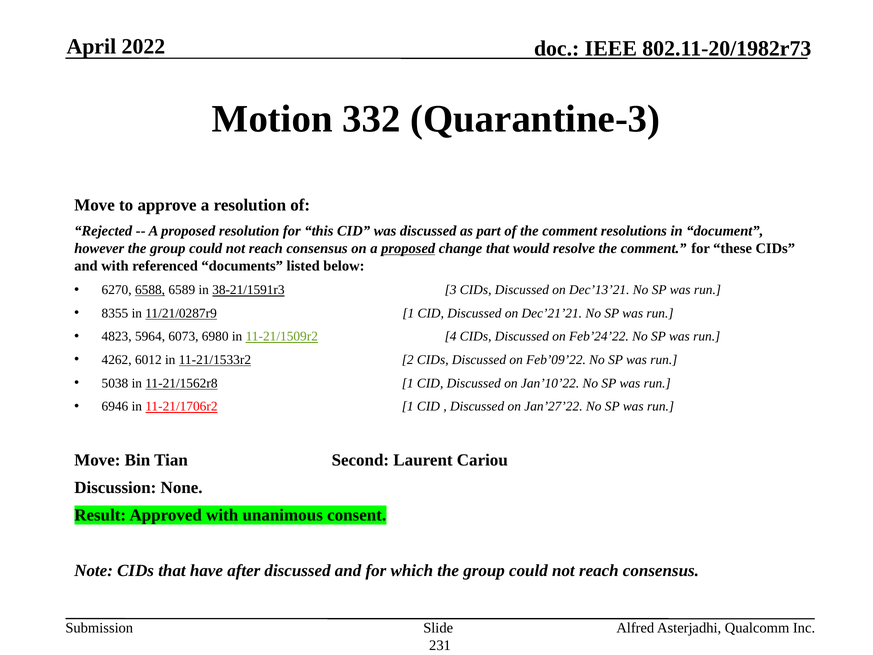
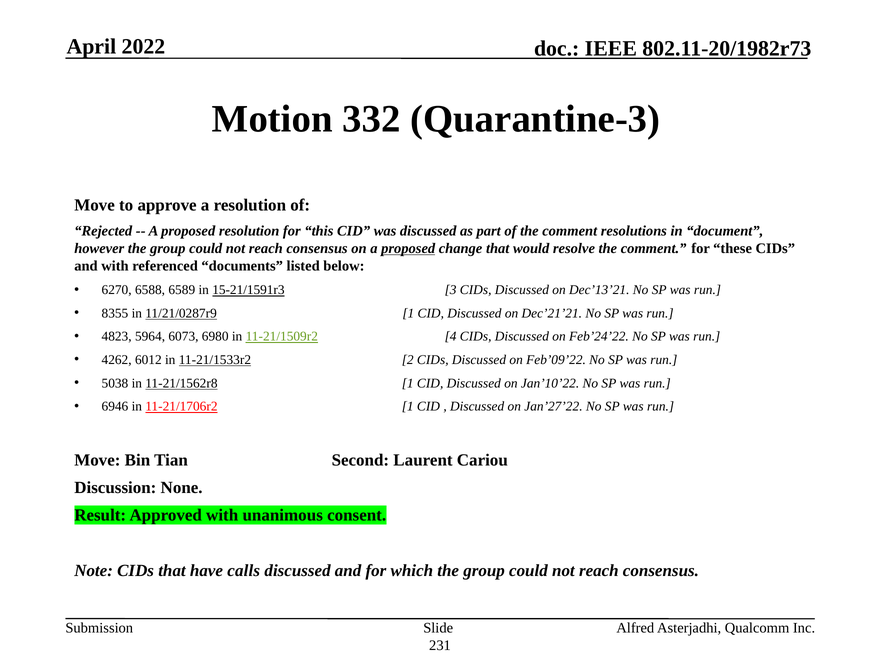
6588 underline: present -> none (150, 290)
38-21/1591r3: 38-21/1591r3 -> 15-21/1591r3 (248, 290)
after: after -> calls (244, 570)
